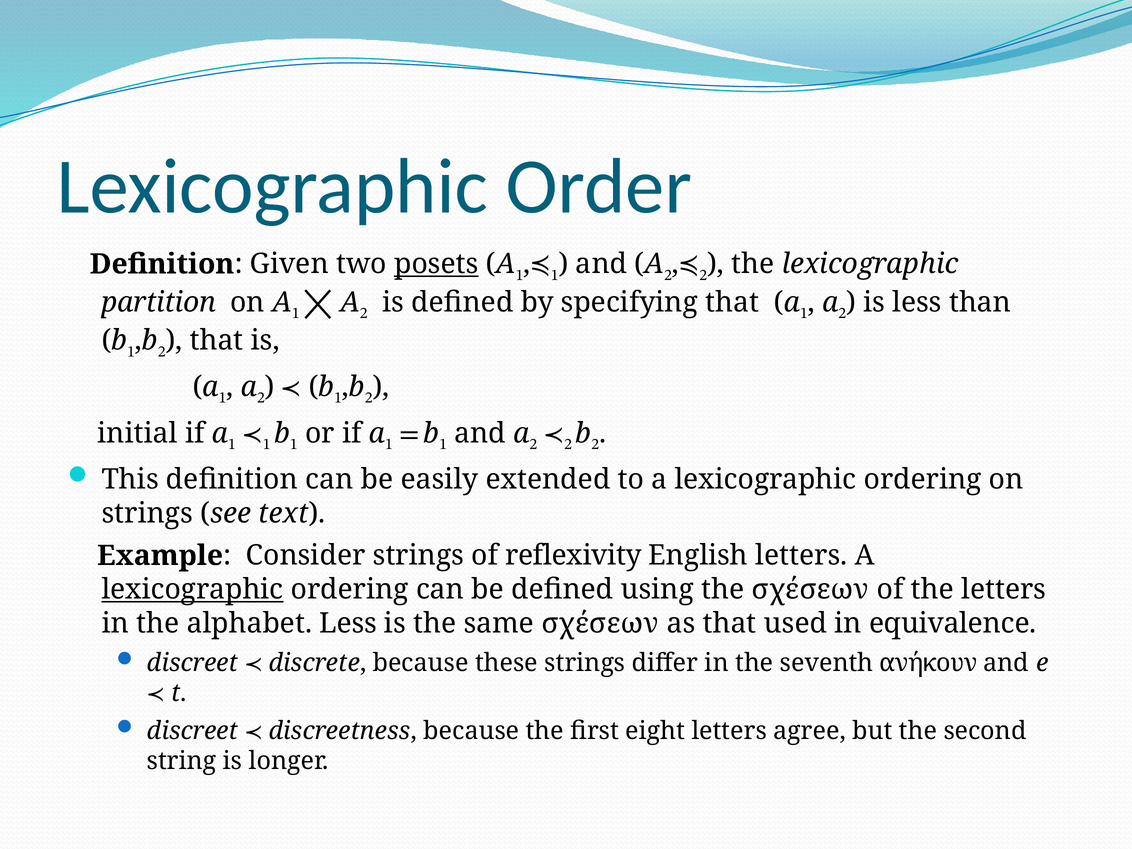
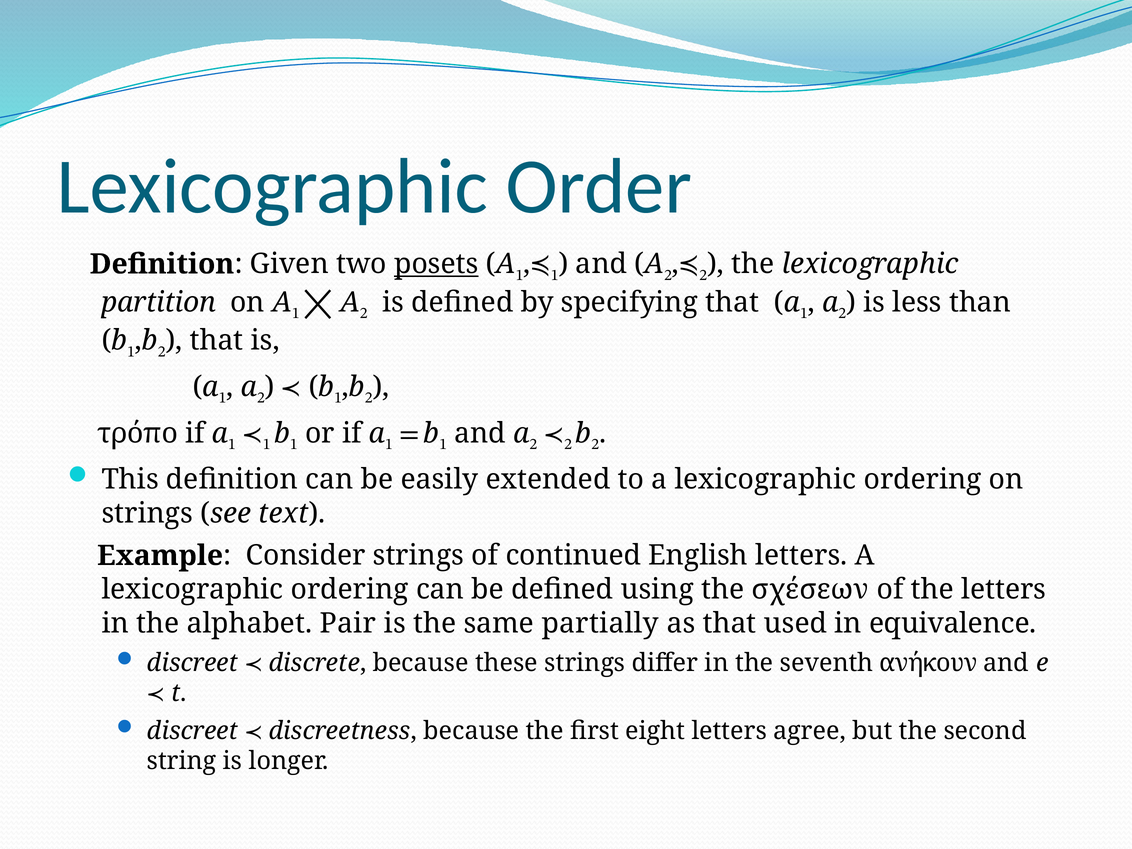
initial: initial -> τρόπο (137, 433)
reflexivity: reflexivity -> continued (573, 556)
lexicographic underline: present -> none (193, 590)
alphabet Less: Less -> Pair (348, 624)
same σχέσεων: σχέσεων -> partially (600, 624)
